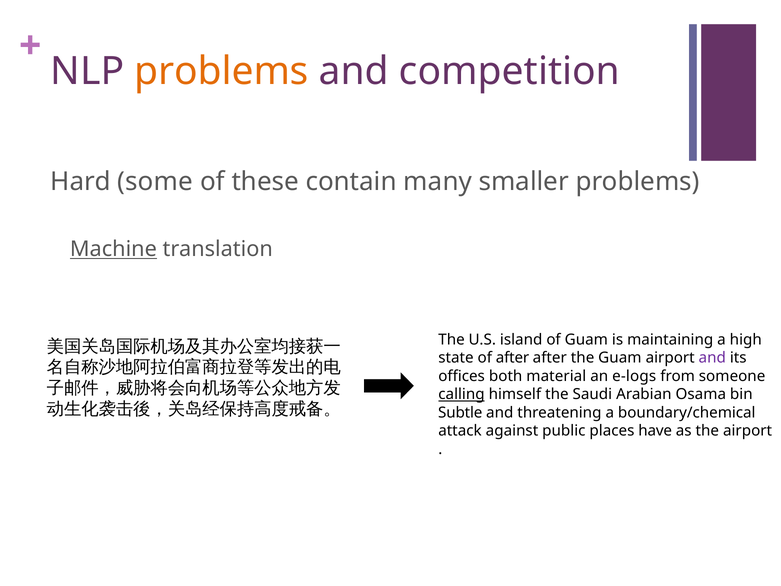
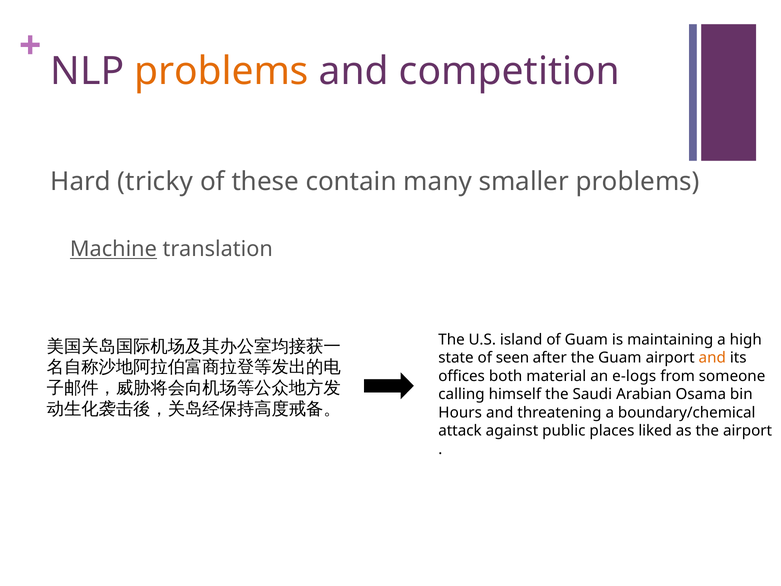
some: some -> tricky (155, 181)
of after: after -> seen (513, 358)
and colour: purple -> orange (712, 358)
calling underline: present -> none (461, 394)
Subtle: Subtle -> Hours (460, 412)
have: have -> liked (655, 431)
